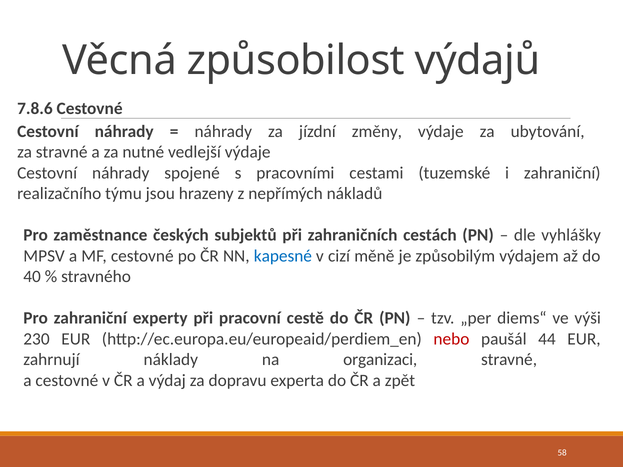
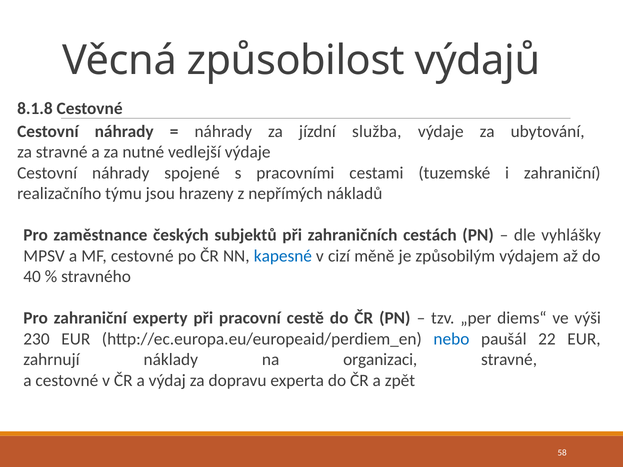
7.8.6: 7.8.6 -> 8.1.8 (35, 109)
změny: změny -> služba (377, 131)
nebo colour: red -> blue (451, 339)
44: 44 -> 22 (547, 339)
